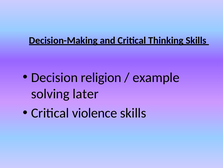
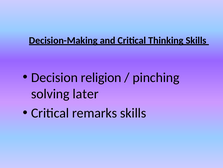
example: example -> pinching (156, 77)
violence: violence -> remarks (95, 113)
